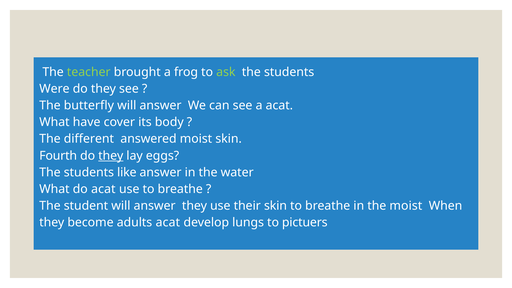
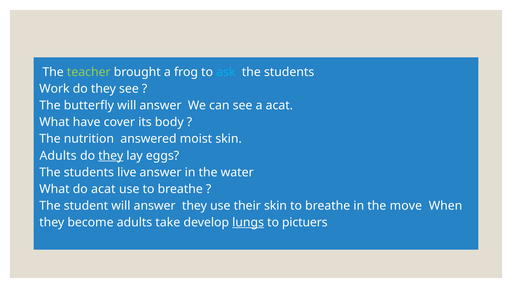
ask colour: light green -> light blue (226, 72)
Were: Were -> Work (54, 89)
different: different -> nutrition (89, 139)
Fourth: Fourth -> Adults (58, 156)
like: like -> live (127, 172)
the moist: moist -> move (406, 206)
adults acat: acat -> take (168, 222)
lungs underline: none -> present (248, 222)
